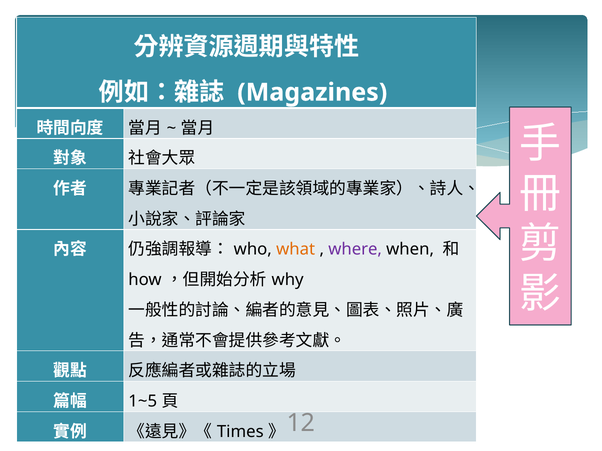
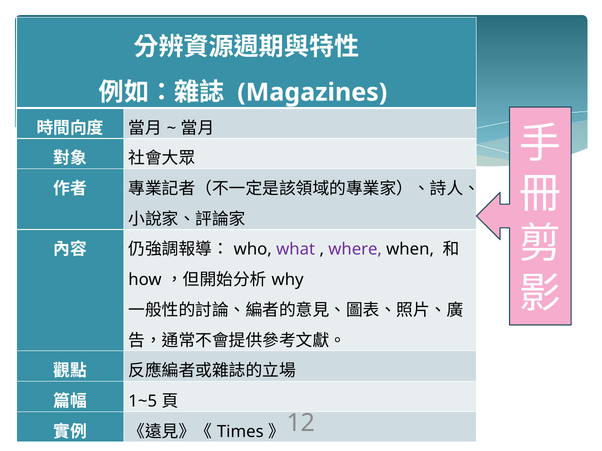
what colour: orange -> purple (296, 250)
